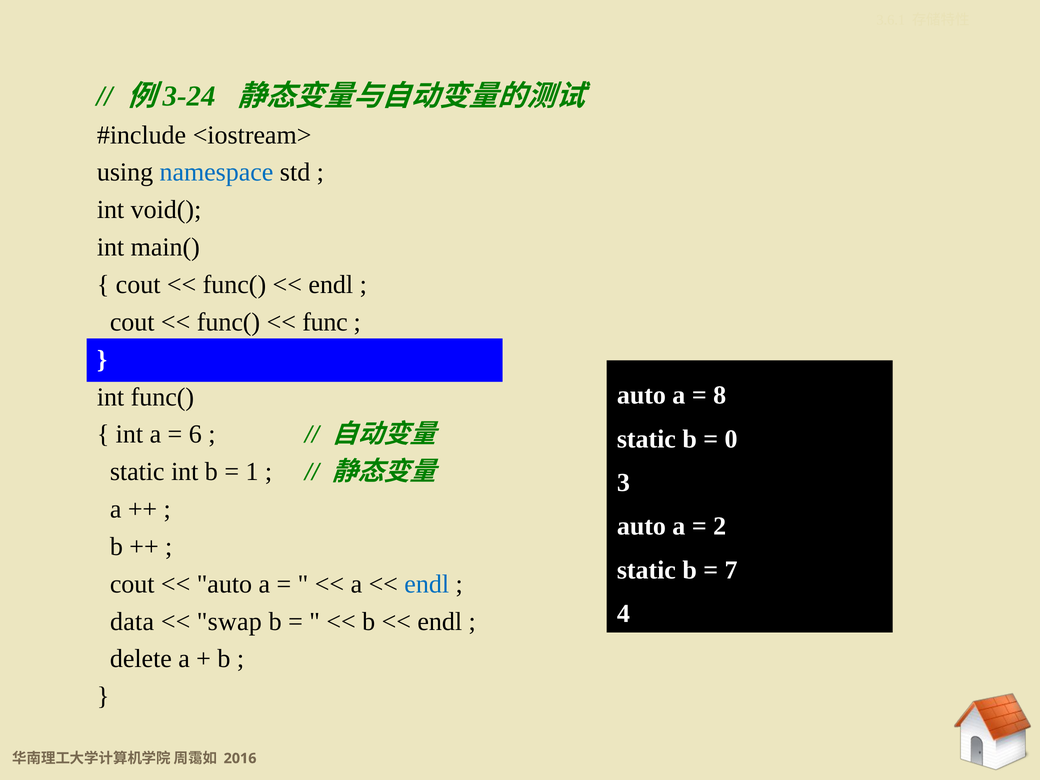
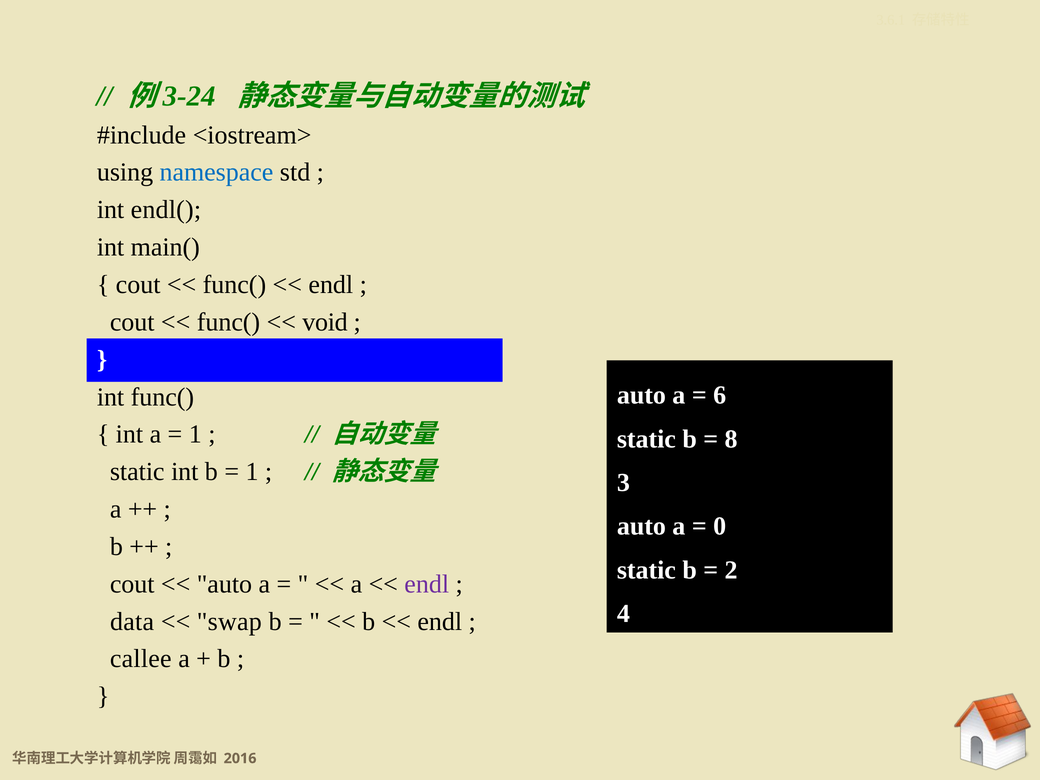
void(: void( -> endl( (166, 210)
func: func -> void (325, 322)
8: 8 -> 6 (720, 395)
6: 6 -> 1 (195, 434)
0: 0 -> 8 (731, 439)
2: 2 -> 0 (720, 526)
7: 7 -> 2 (731, 570)
endl colour: blue -> purple (427, 584)
delete: delete -> callee (141, 659)
